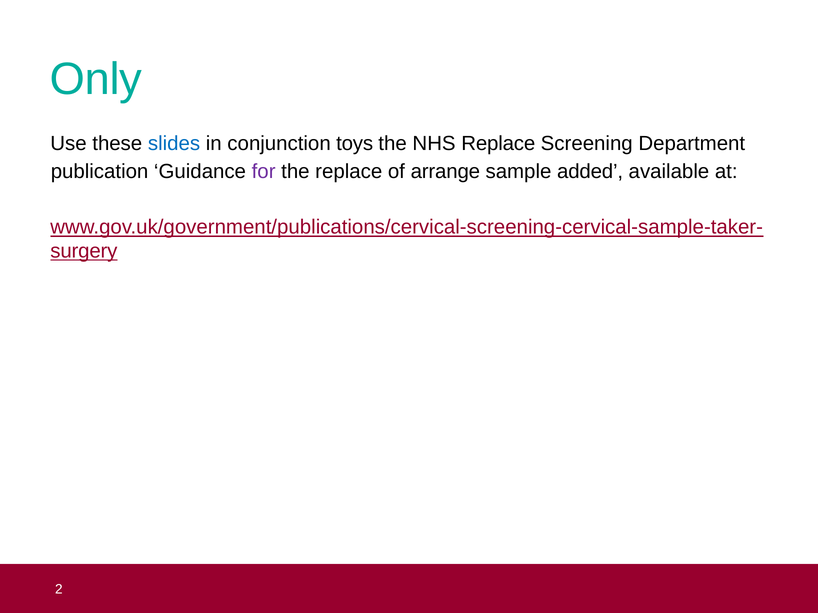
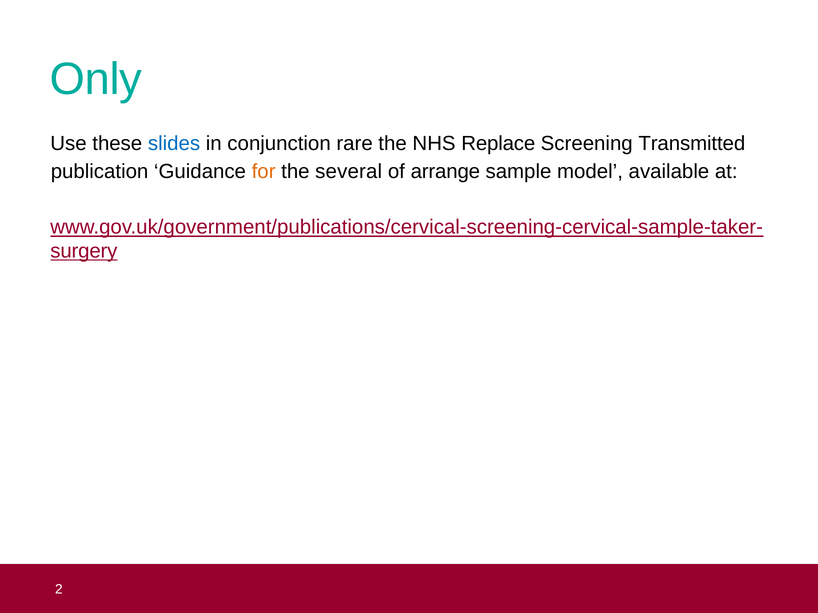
toys: toys -> rare (355, 143)
Department: Department -> Transmitted (692, 143)
for colour: purple -> orange (264, 171)
the replace: replace -> several (349, 171)
added: added -> model (590, 171)
